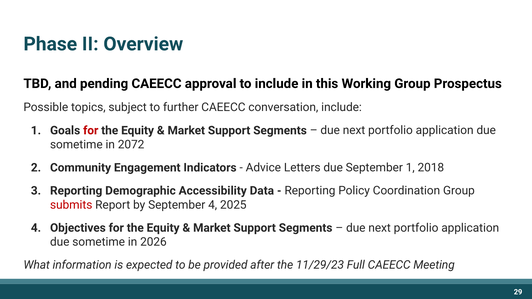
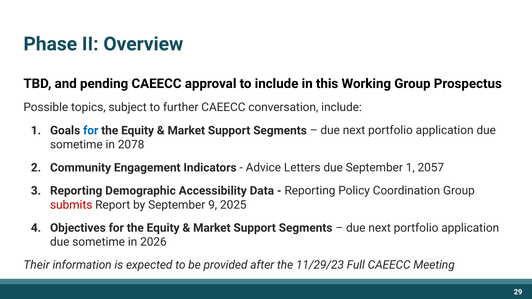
for colour: red -> blue (91, 131)
2072: 2072 -> 2078 (131, 145)
2018: 2018 -> 2057 (431, 168)
September 4: 4 -> 9 (213, 205)
What: What -> Their (37, 265)
